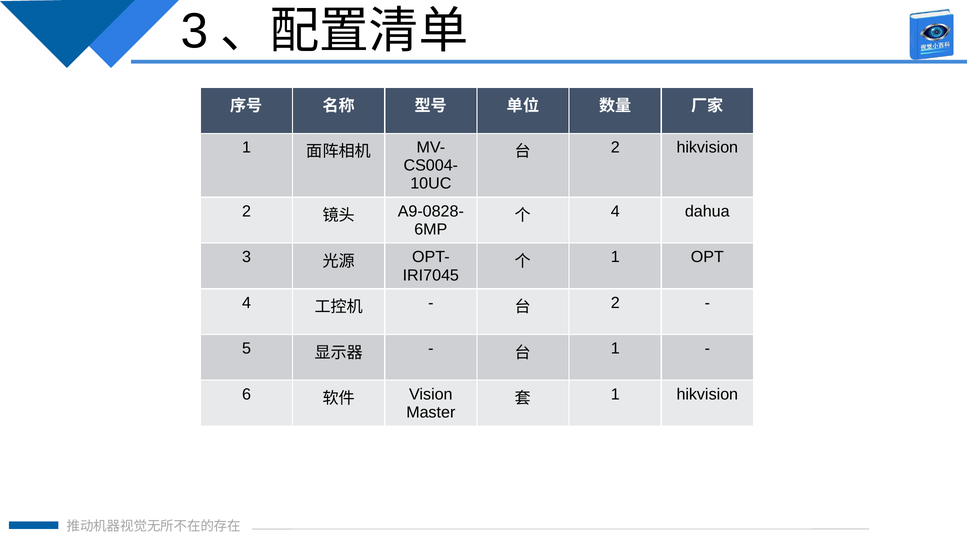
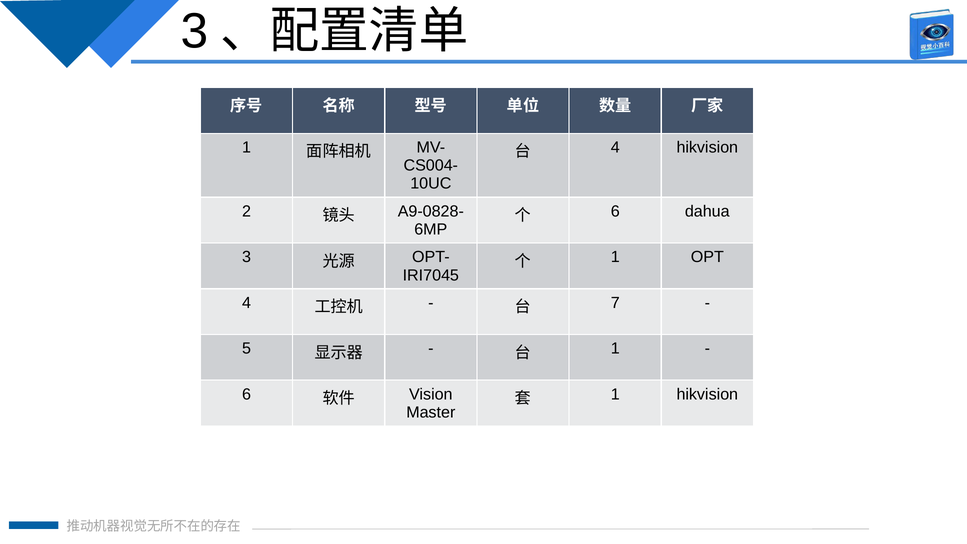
2: 2 -> 4 (615, 148)
4: 4 -> 6 (615, 211)
2: 2 -> 7 (615, 303)
